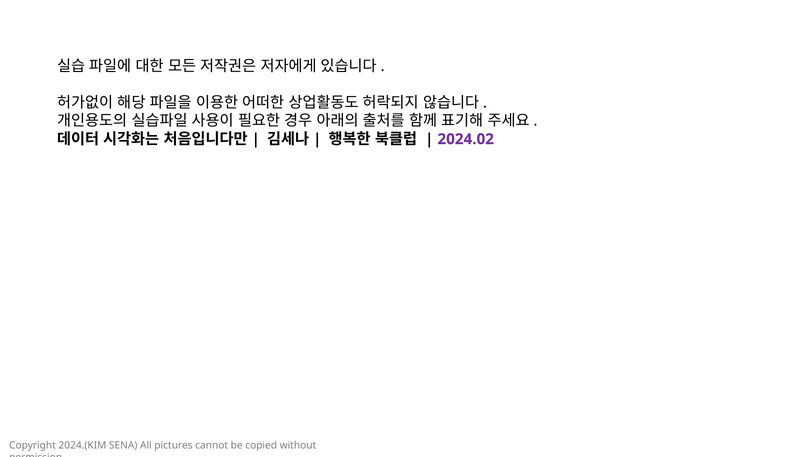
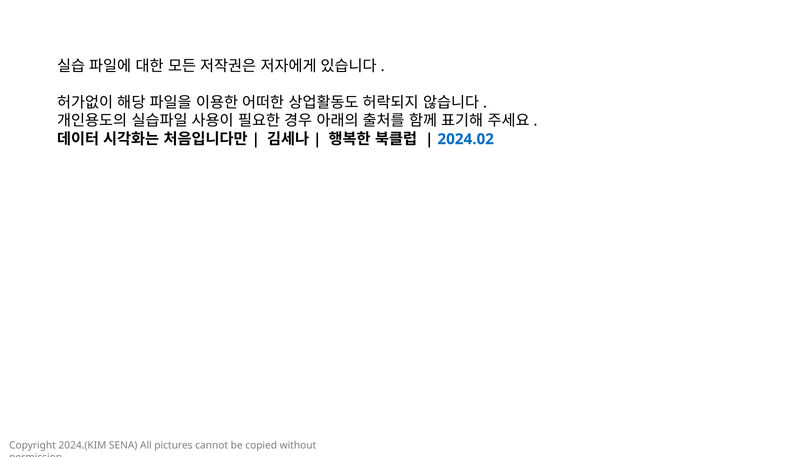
2024.02 colour: purple -> blue (466, 139)
